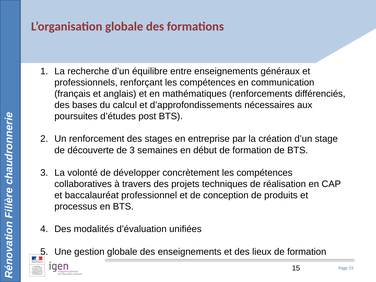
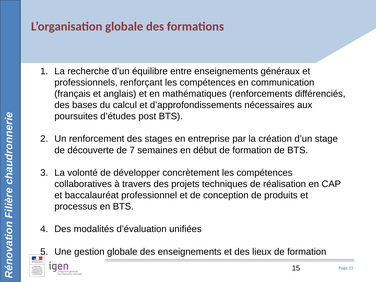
de 3: 3 -> 7 (132, 150)
